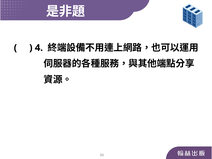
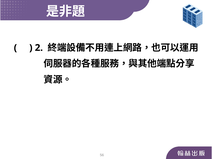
4: 4 -> 2 (39, 48)
